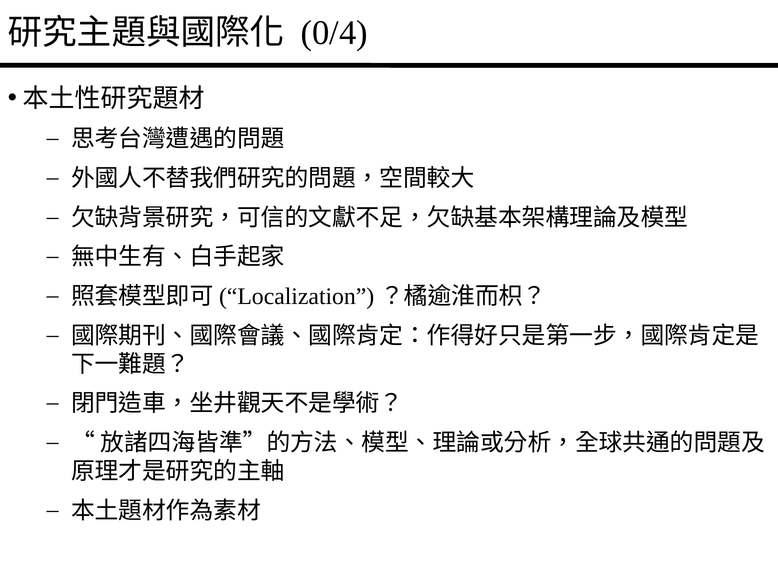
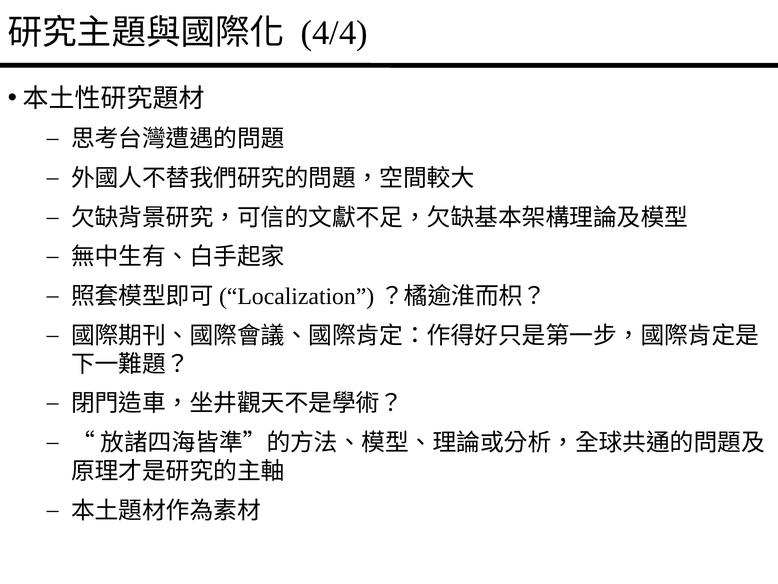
0/4: 0/4 -> 4/4 (334, 33)
